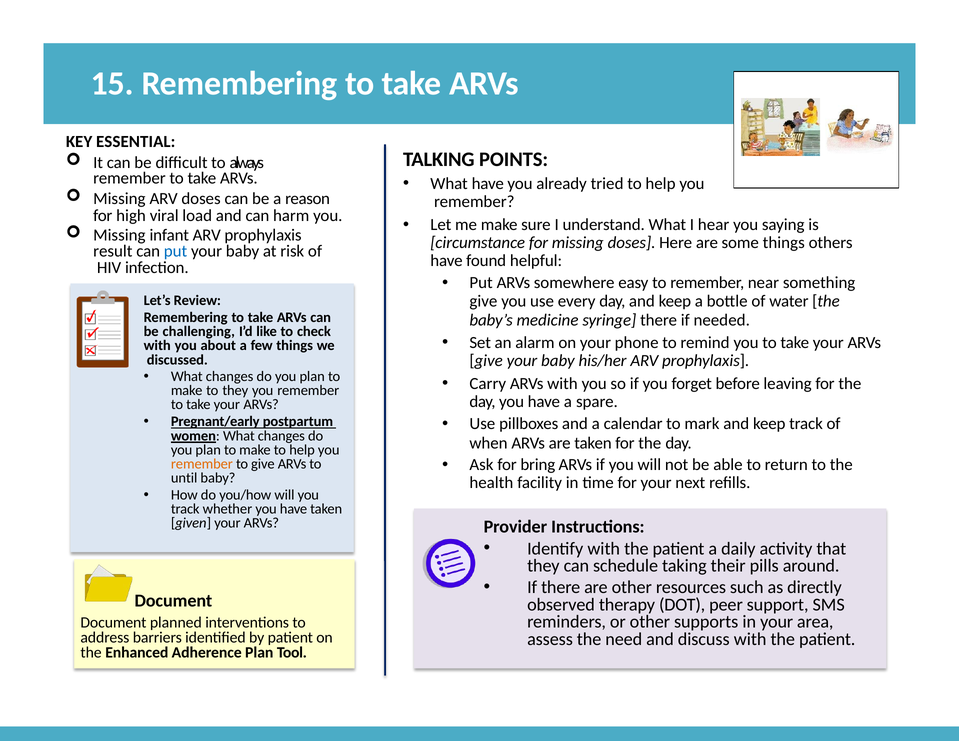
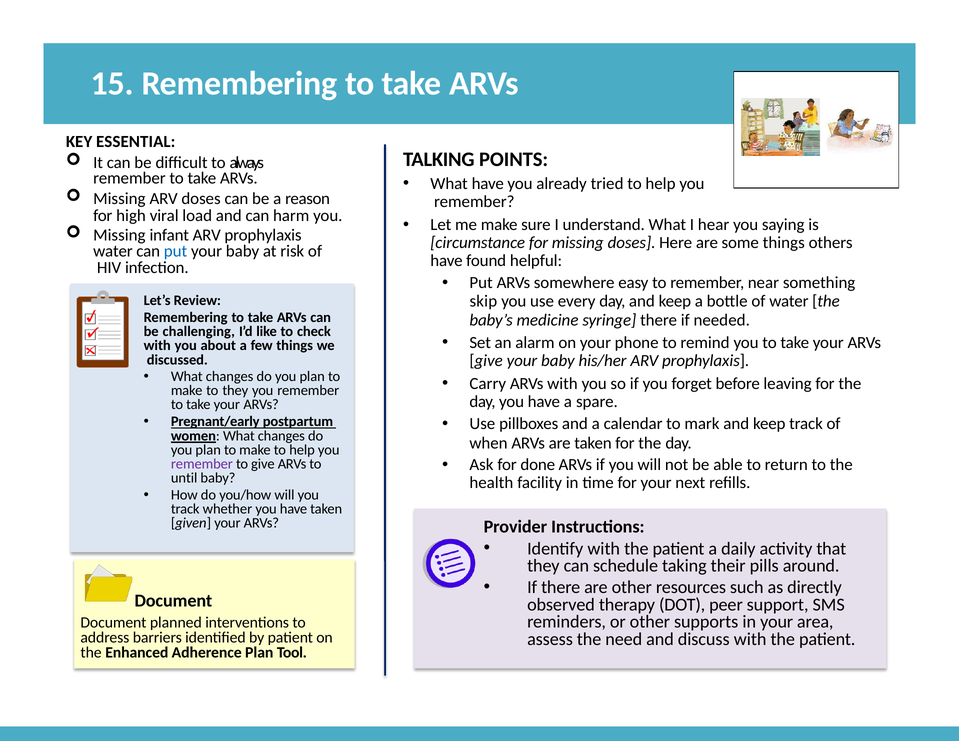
result: result -> water (113, 251)
give: give -> skip (483, 301)
bring: bring -> done (538, 465)
remember colour: orange -> purple (202, 464)
